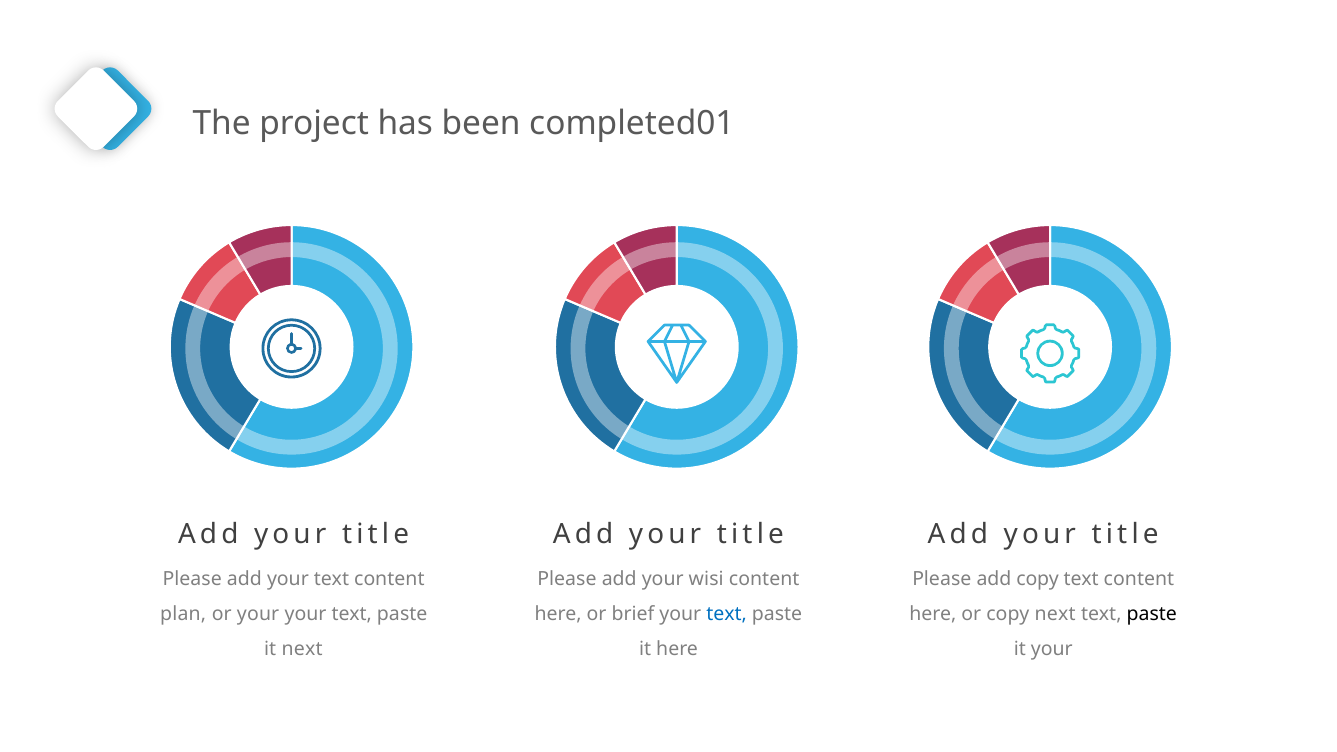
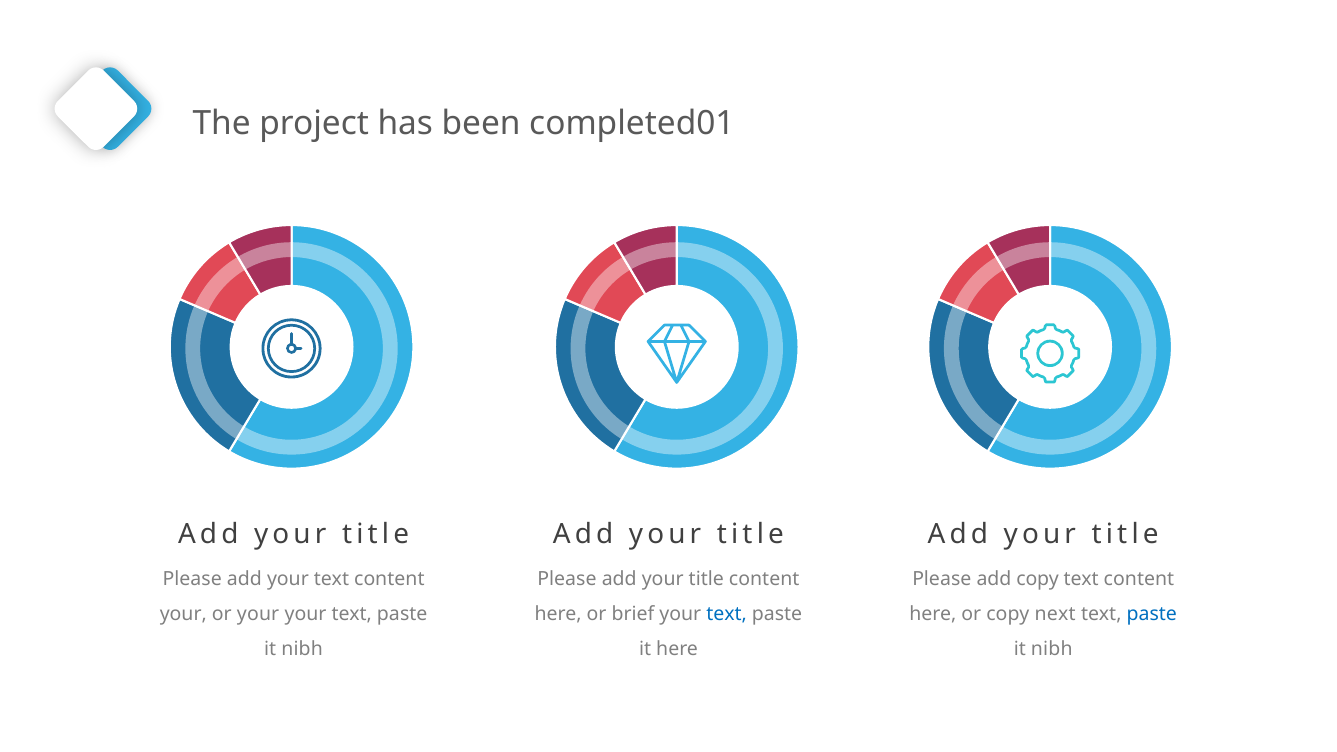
Please add your wisi: wisi -> title (706, 579)
plan: plan -> your (183, 614)
paste colour: black -> blue (1152, 614)
next: next -> nibh (302, 649)
your: your -> nibh (1052, 649)
